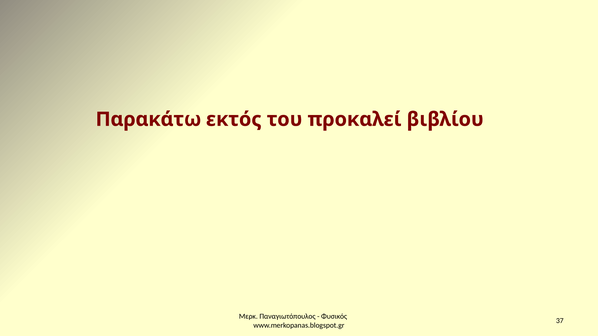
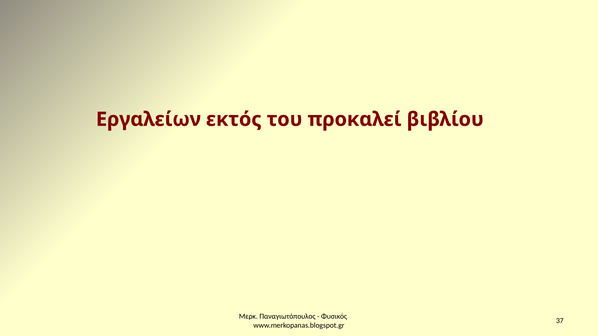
Παρακάτω: Παρακάτω -> Εργαλείων (148, 119)
